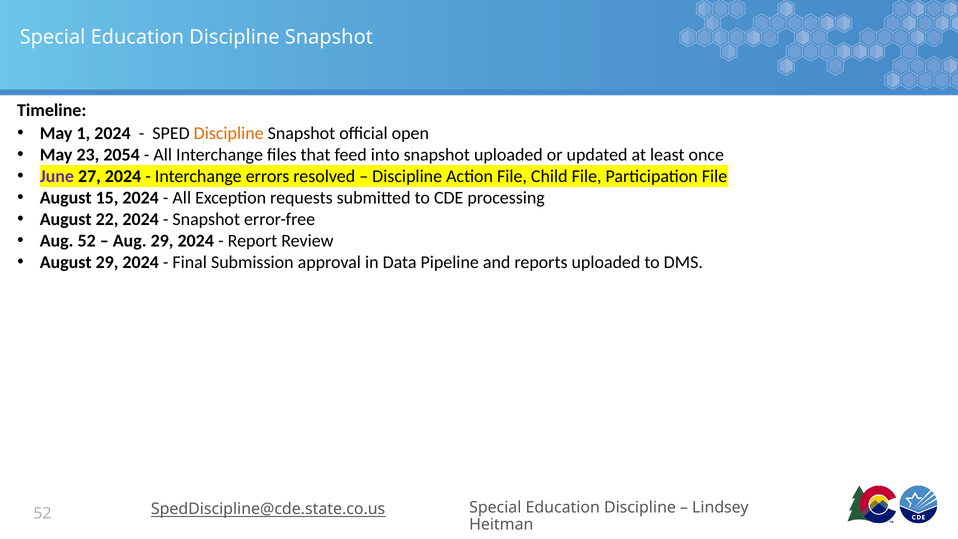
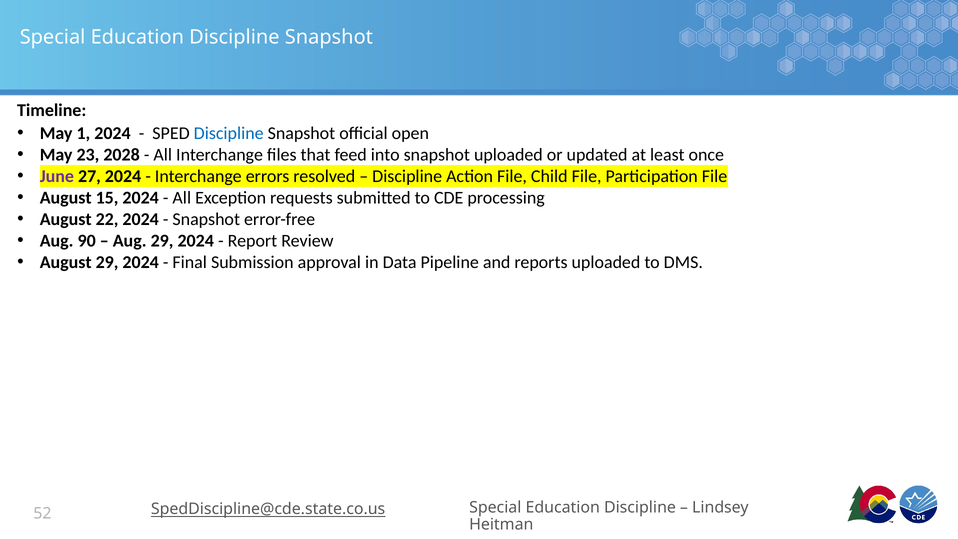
Discipline colour: orange -> blue (229, 133)
2054: 2054 -> 2028 (122, 155)
Aug 52: 52 -> 90 (87, 241)
